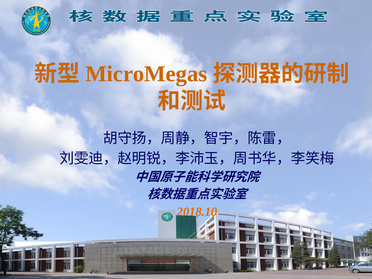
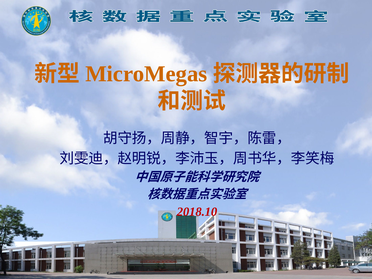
2018.10 colour: orange -> red (197, 212)
